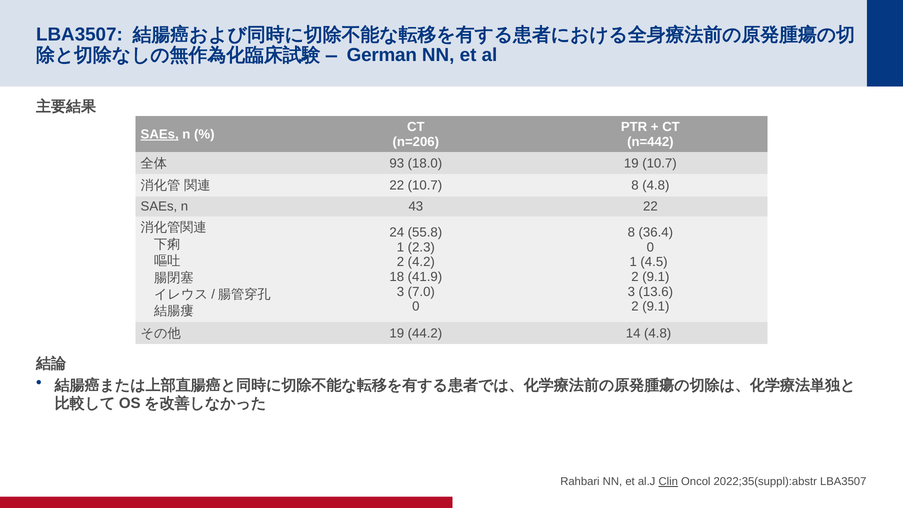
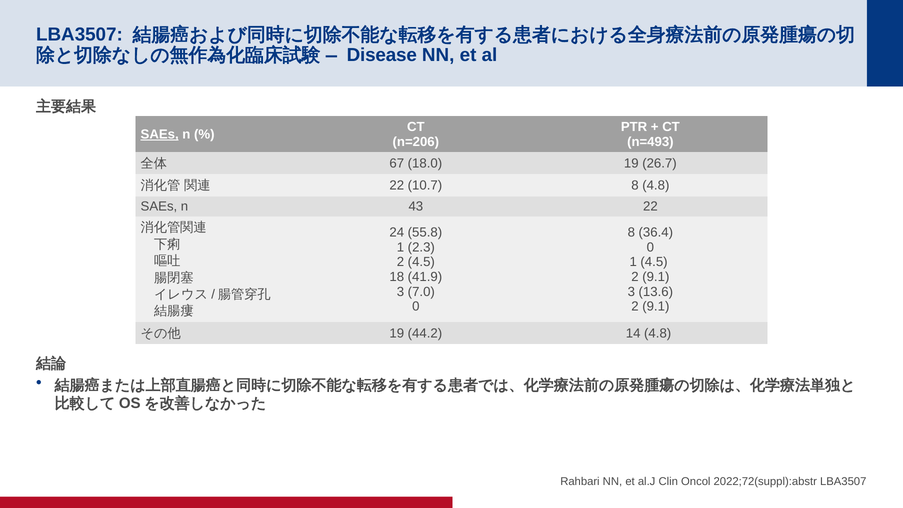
German: German -> Disease (382, 55)
n=442: n=442 -> n=493 (650, 142)
93: 93 -> 67 (397, 163)
19 10.7: 10.7 -> 26.7 (659, 163)
2 4.2: 4.2 -> 4.5 (421, 262)
Clin underline: present -> none (668, 482)
2022;35(suppl):abstr: 2022;35(suppl):abstr -> 2022;72(suppl):abstr (765, 482)
